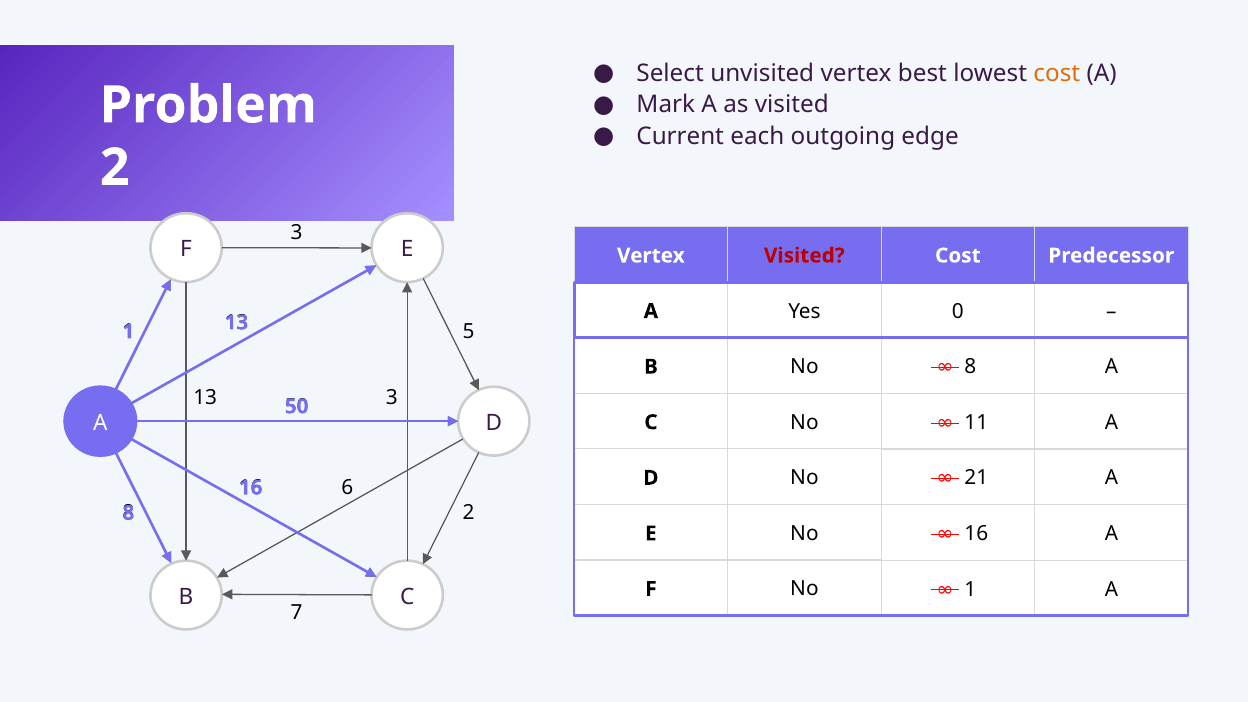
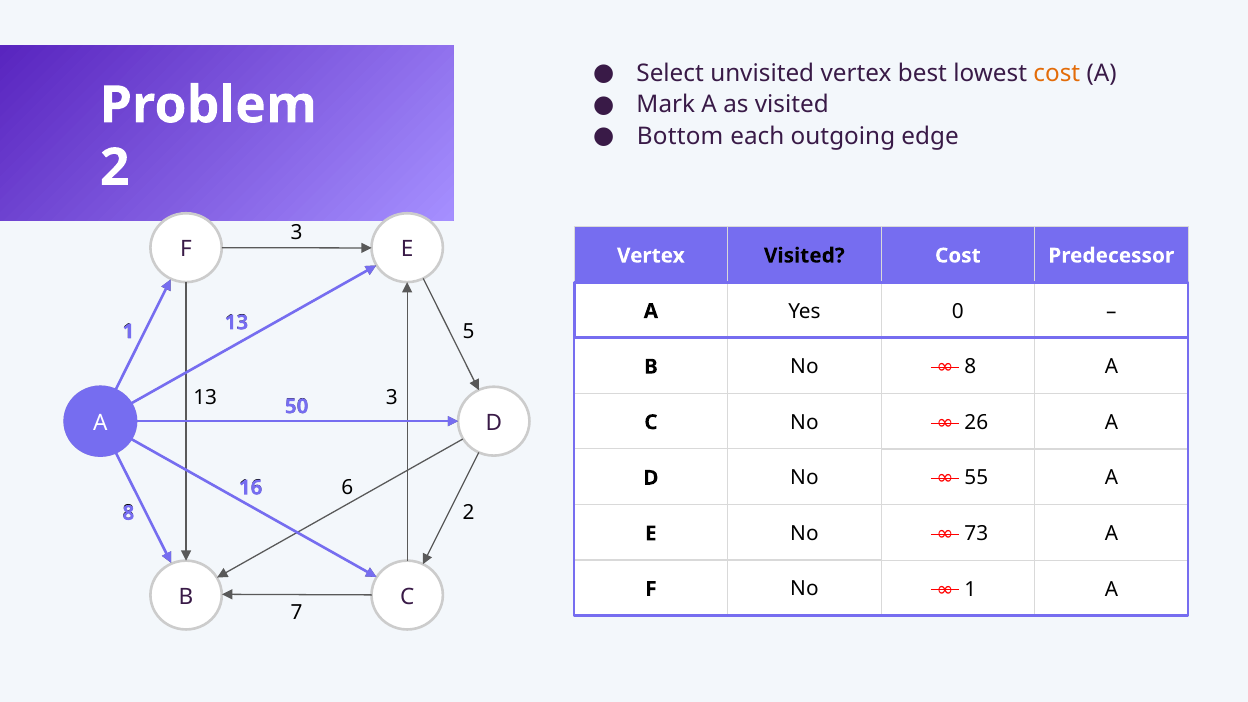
Current: Current -> Bottom (680, 136)
Visited colour: red -> black (804, 256)
11: 11 -> 26 (976, 422)
21: 21 -> 55 (976, 478)
16: 16 -> 73 (976, 534)
